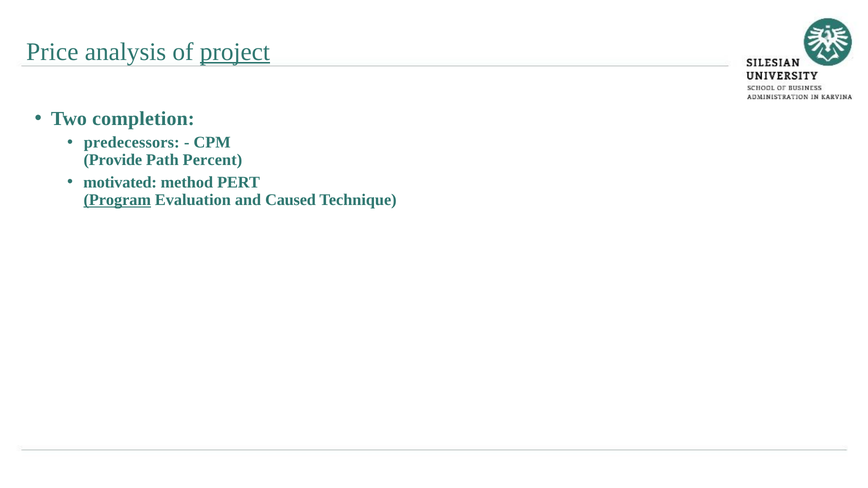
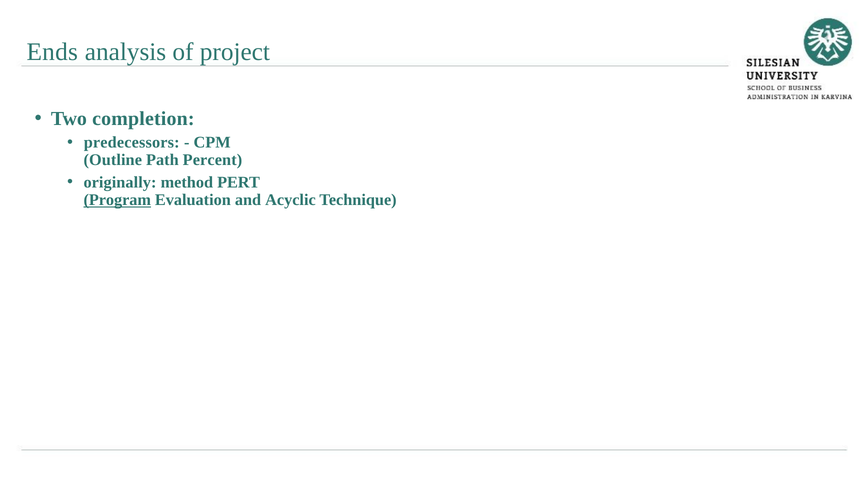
Price: Price -> Ends (52, 52)
project underline: present -> none (235, 52)
Provide: Provide -> Outline (113, 160)
motivated: motivated -> originally (120, 182)
Caused: Caused -> Acyclic (290, 200)
